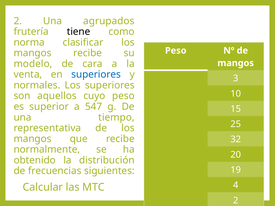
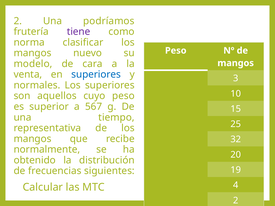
agrupados: agrupados -> podríamos (109, 21)
tiene colour: black -> purple (79, 32)
mangos recibe: recibe -> nuevo (88, 53)
547: 547 -> 567 (94, 107)
